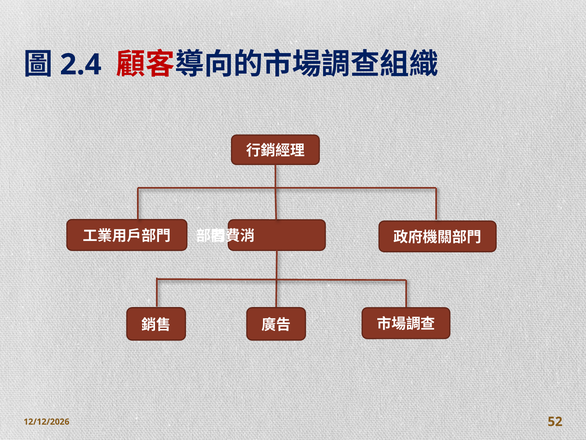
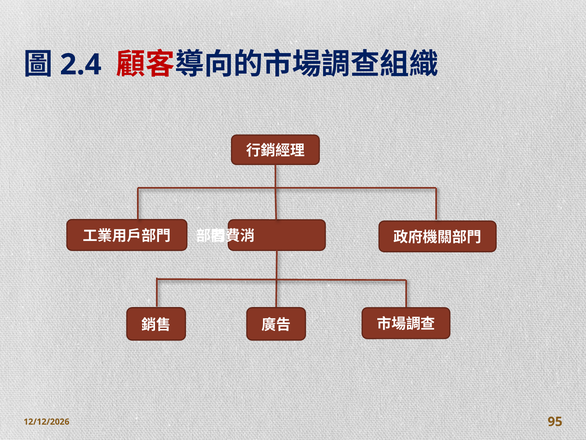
52: 52 -> 95 (555, 421)
